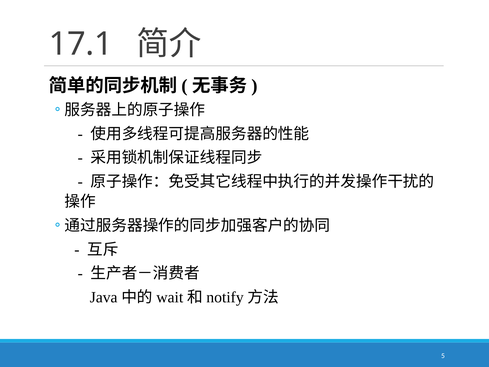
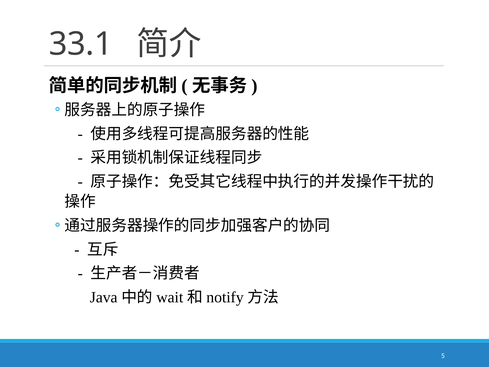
17.1: 17.1 -> 33.1 (81, 44)
